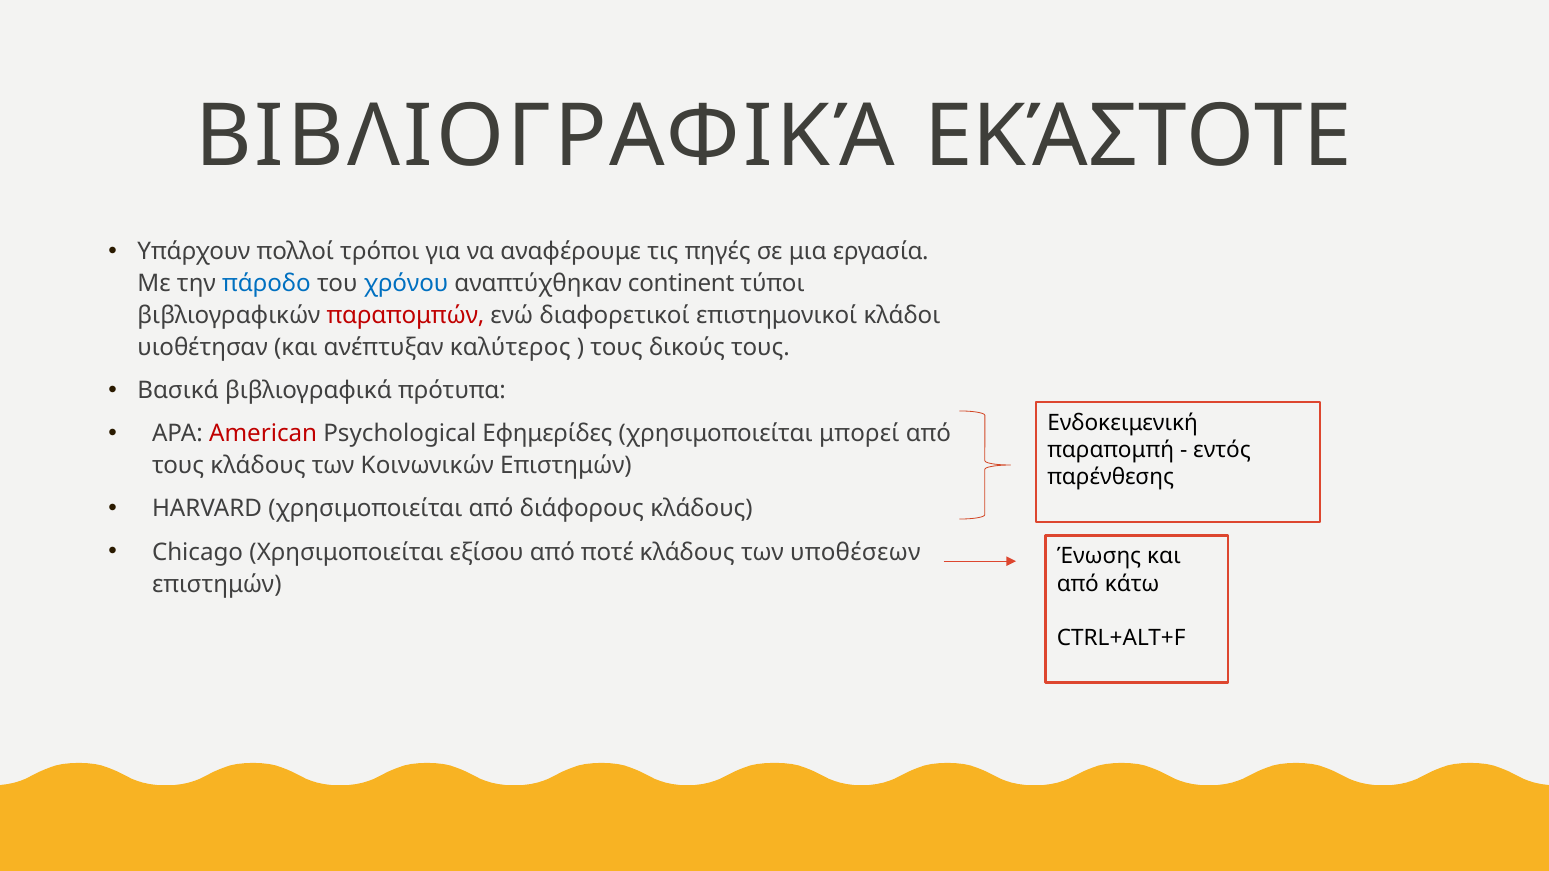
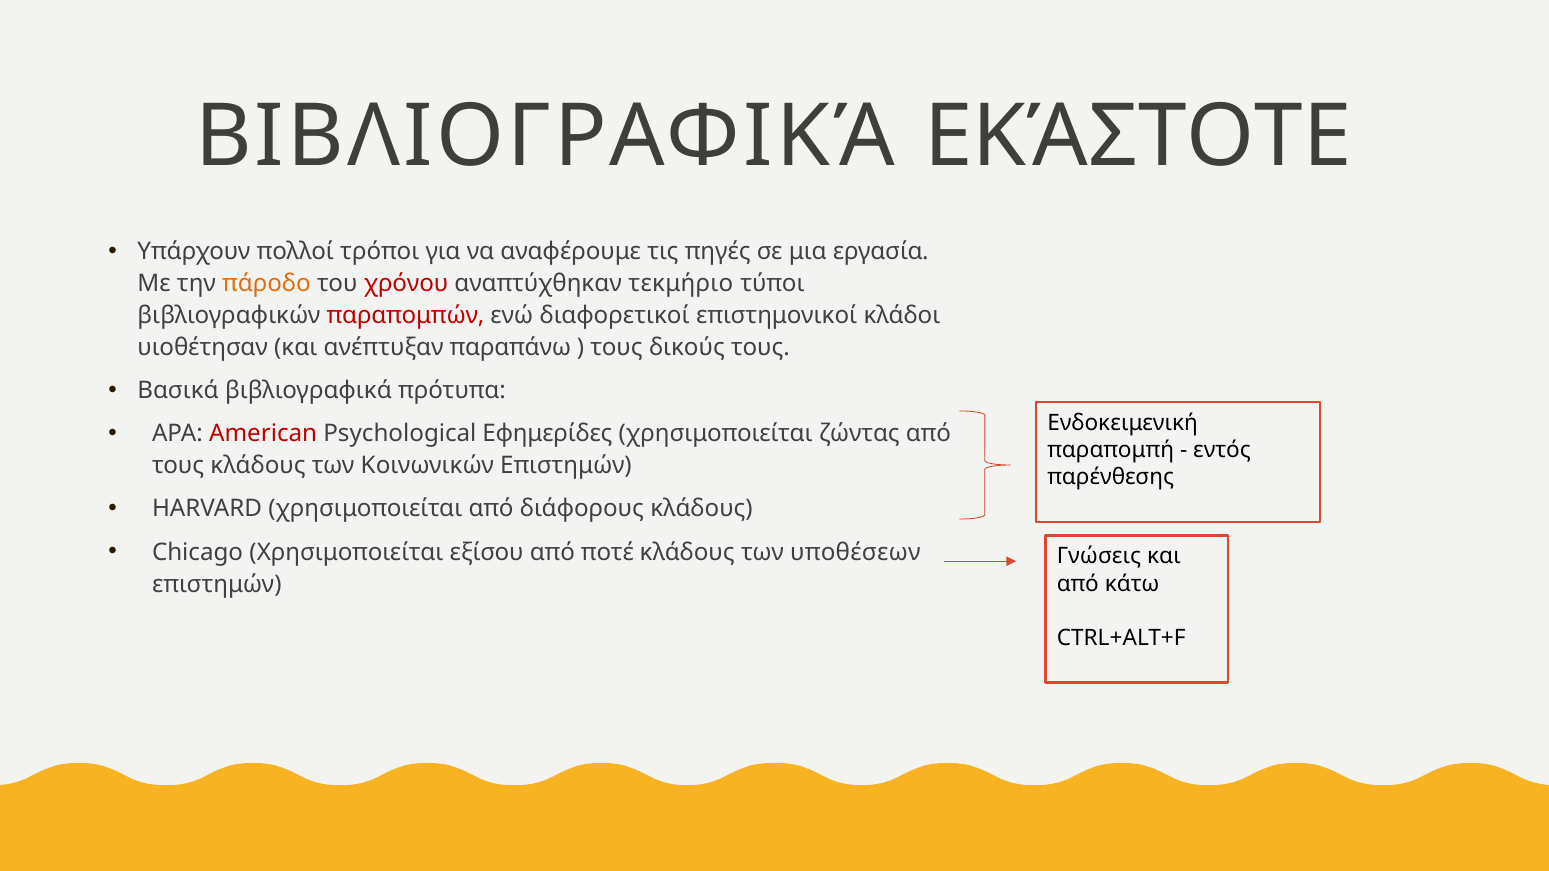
πάροδο colour: blue -> orange (266, 284)
χρόνου colour: blue -> red (406, 284)
continent: continent -> τεκμήριο (681, 284)
καλύτερος: καλύτερος -> παραπάνω (510, 348)
μπορεί: μπορεί -> ζώντας (859, 434)
Ένωσης: Ένωσης -> Γνώσεις (1099, 557)
